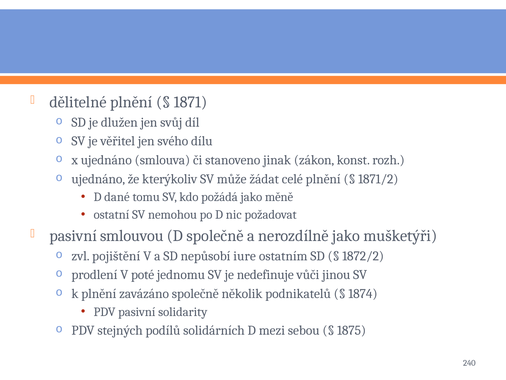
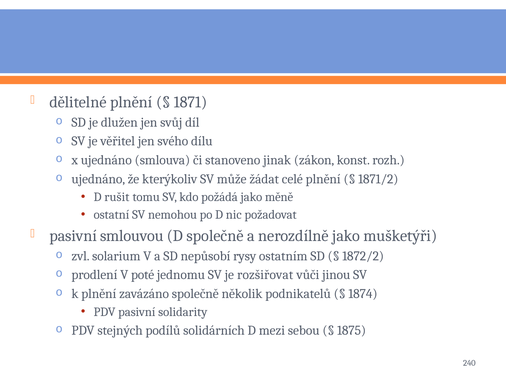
dané: dané -> rušit (117, 197)
pojištění: pojištění -> solarium (116, 256)
iure: iure -> rysy (245, 256)
nedefinuje: nedefinuje -> rozšiřovat (265, 275)
